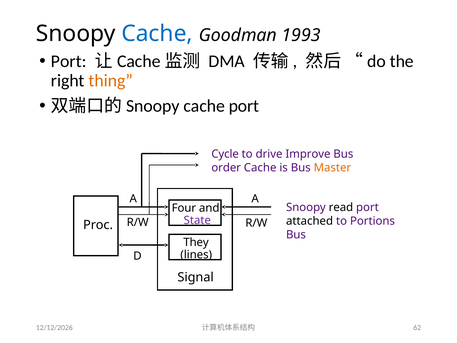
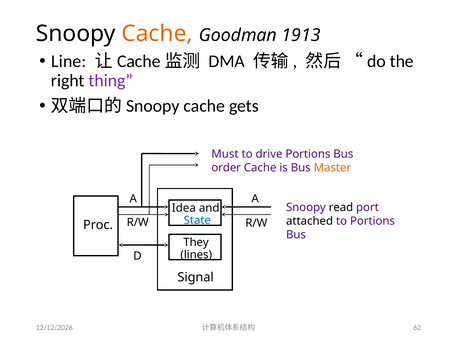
Cache colour: blue -> orange (157, 34)
1993: 1993 -> 1913 (301, 35)
Port: Port -> Line (69, 61)
thing colour: orange -> purple (111, 80)
cache port: port -> gets (244, 106)
Cycle: Cycle -> Must (225, 154)
drive Improve: Improve -> Portions (308, 154)
Four: Four -> Idea (184, 208)
State colour: purple -> blue (197, 220)
